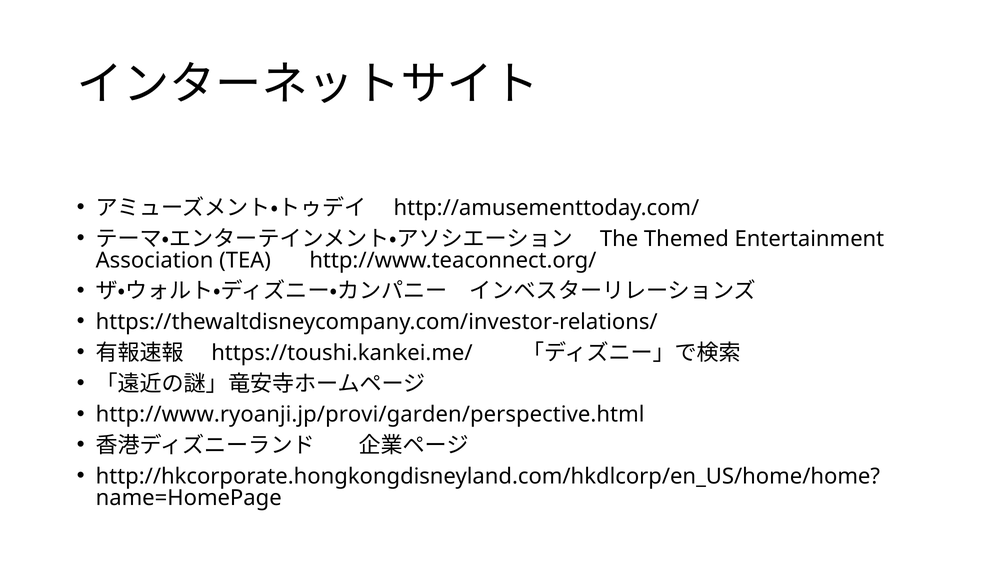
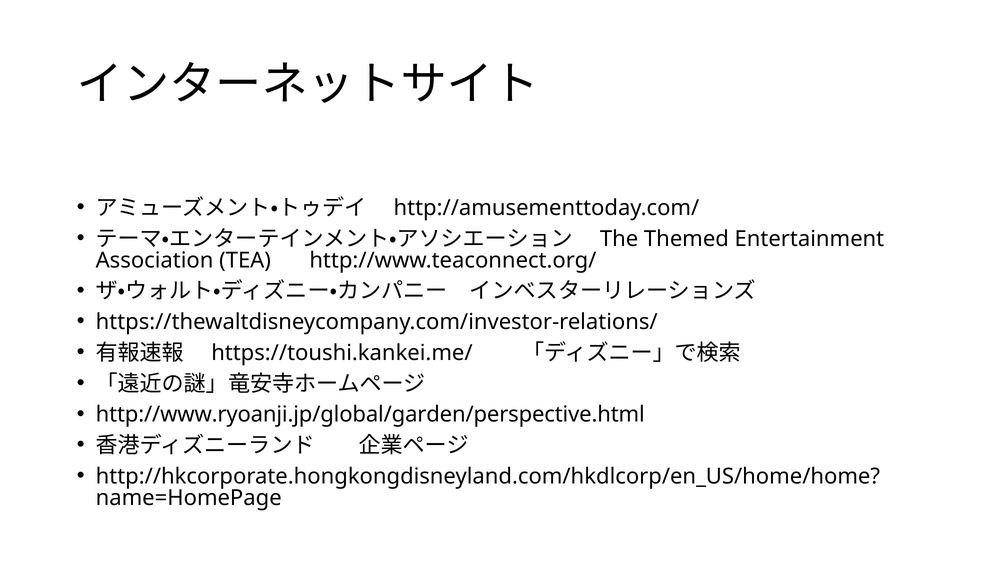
http://www.ryoanji.jp/provi/garden/perspective.html: http://www.ryoanji.jp/provi/garden/perspective.html -> http://www.ryoanji.jp/global/garden/perspective.html (370, 415)
